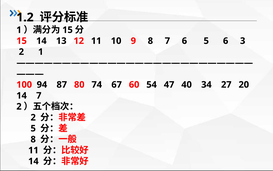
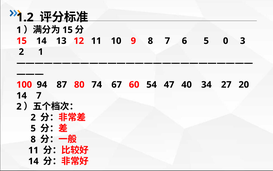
5 6: 6 -> 0 (226, 41)
